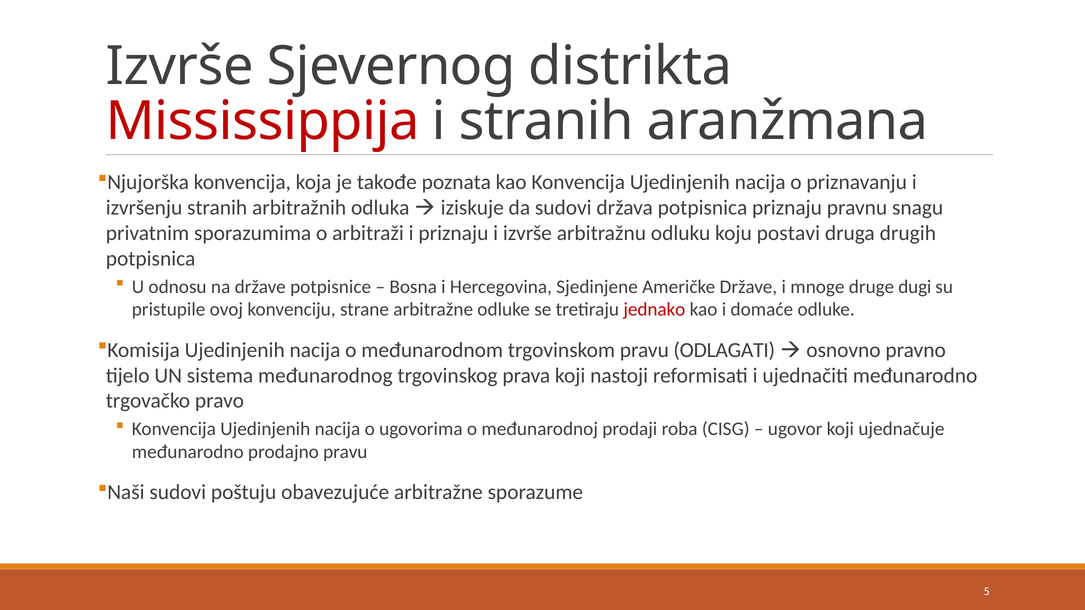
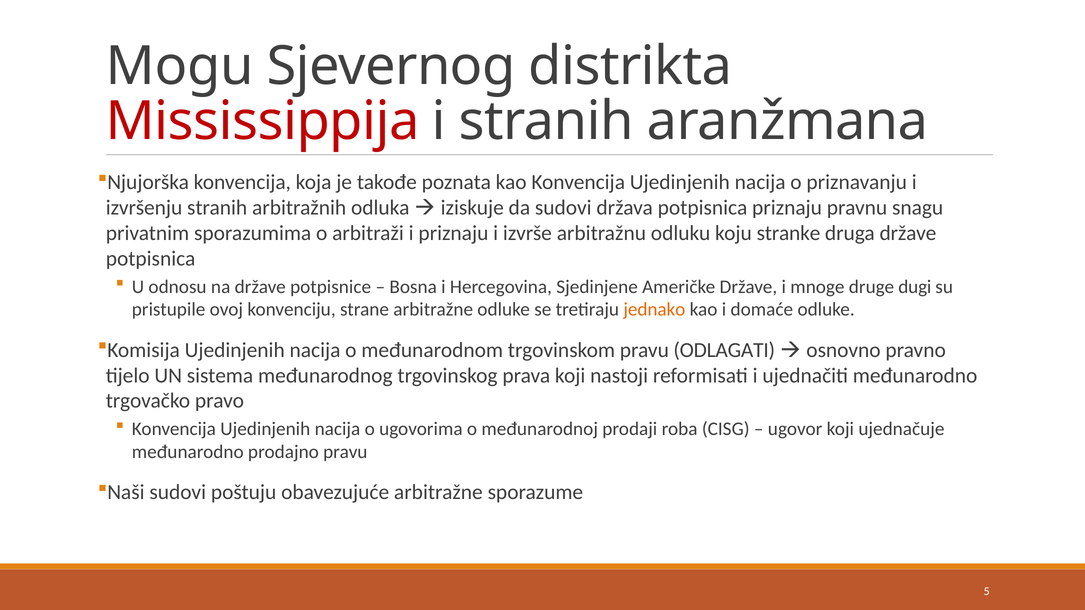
Izvrše: Izvrše -> Mogu (180, 66)
postavi: postavi -> stranke (788, 233)
druga drugih: drugih -> države (908, 233)
jednako colour: red -> orange (654, 310)
